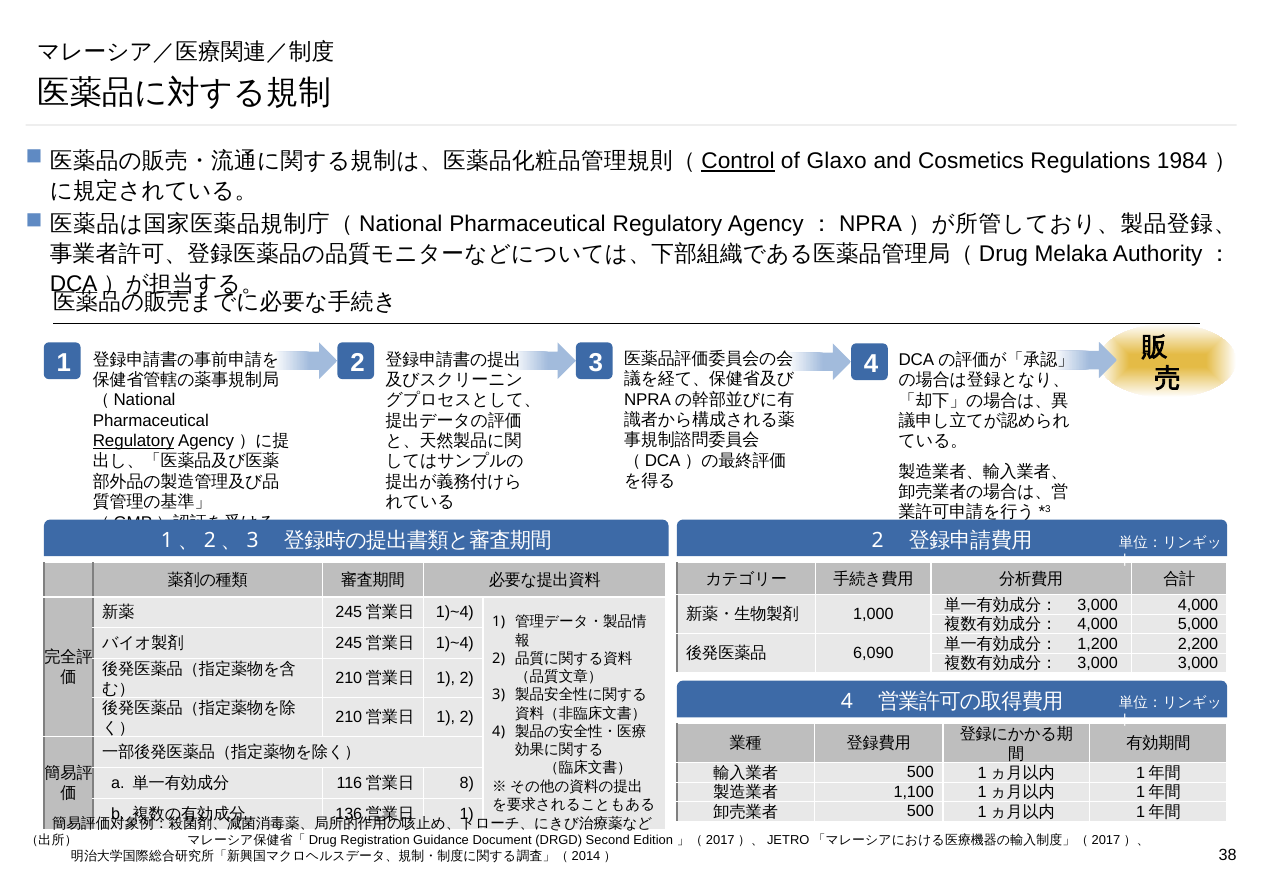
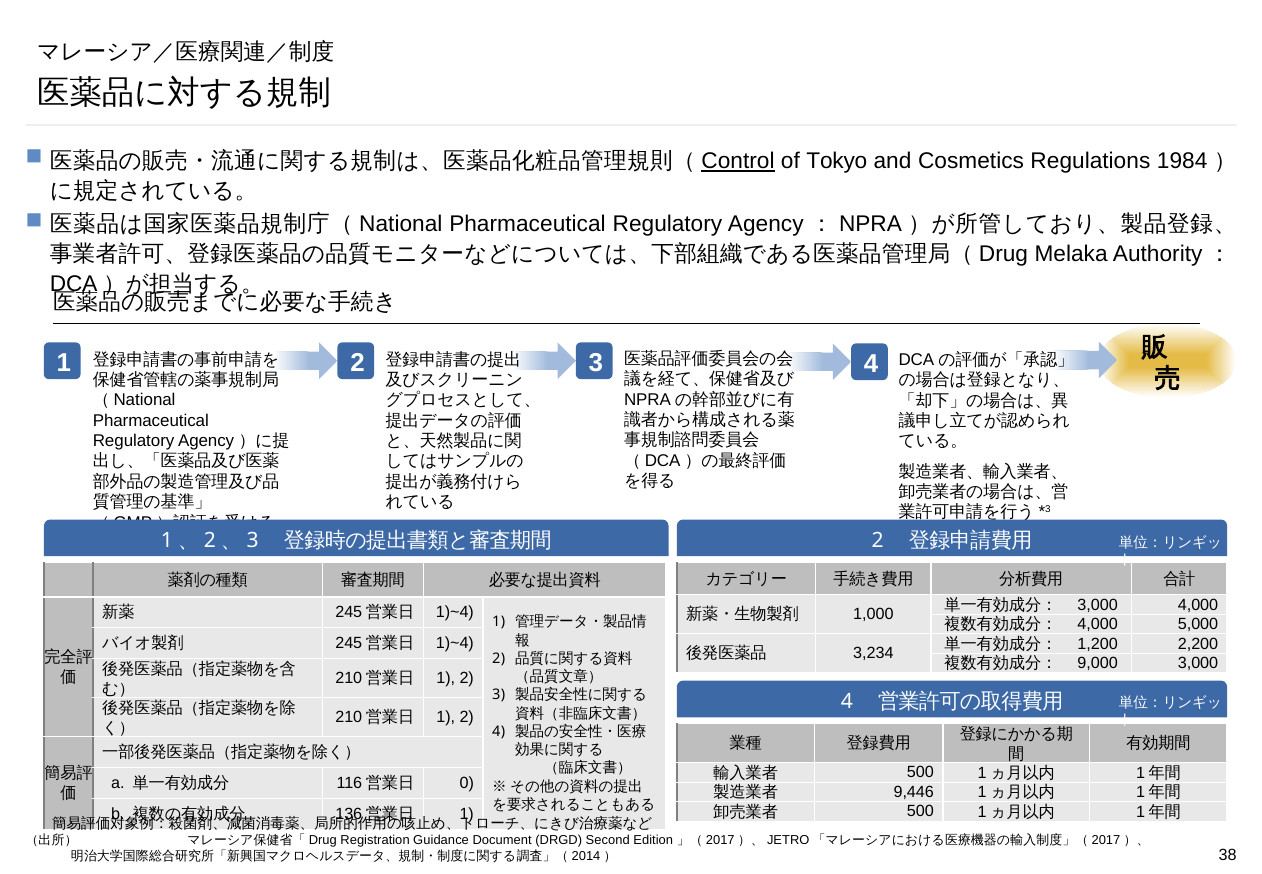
Glaxo: Glaxo -> Tokyo (837, 161)
Regulatory underline: present -> none (134, 441)
6,090: 6,090 -> 3,234 (873, 653)
3,000: 3,000 -> 9,000 (1098, 663)
8: 8 -> 0 (467, 783)
1,100: 1,100 -> 9,446 (914, 792)
